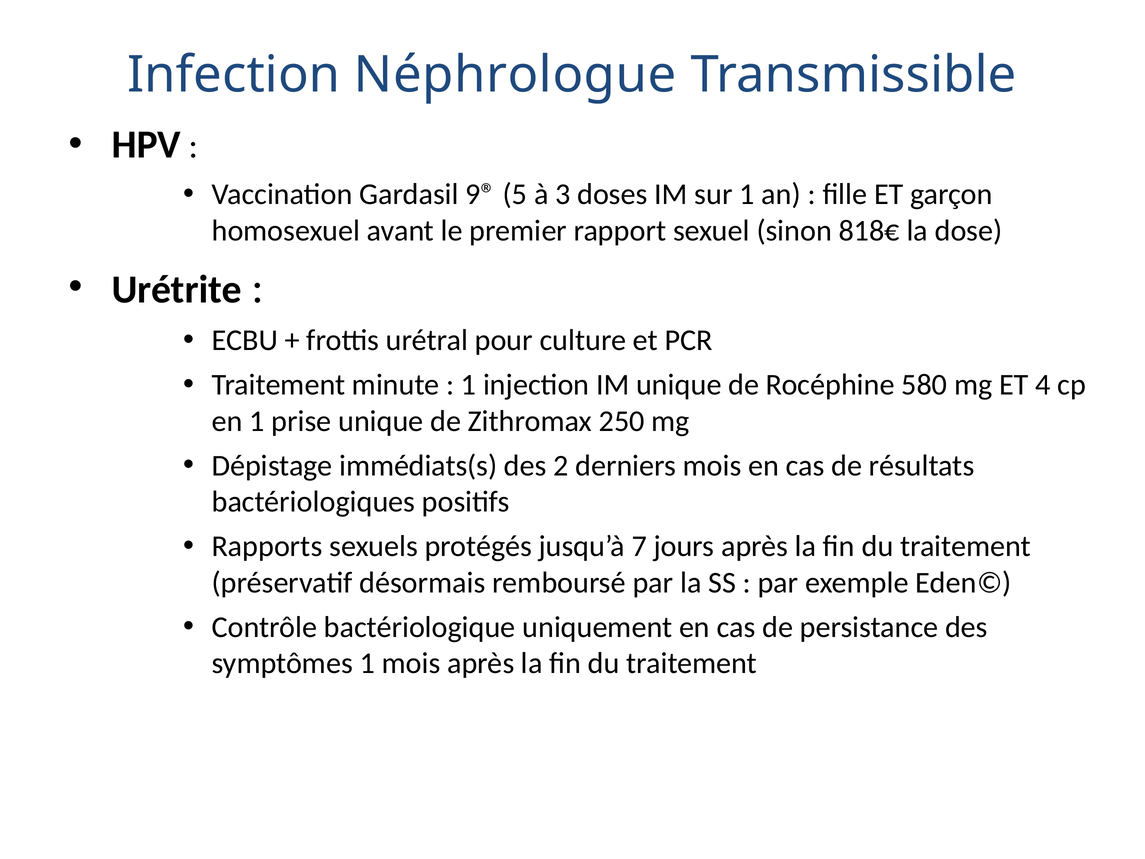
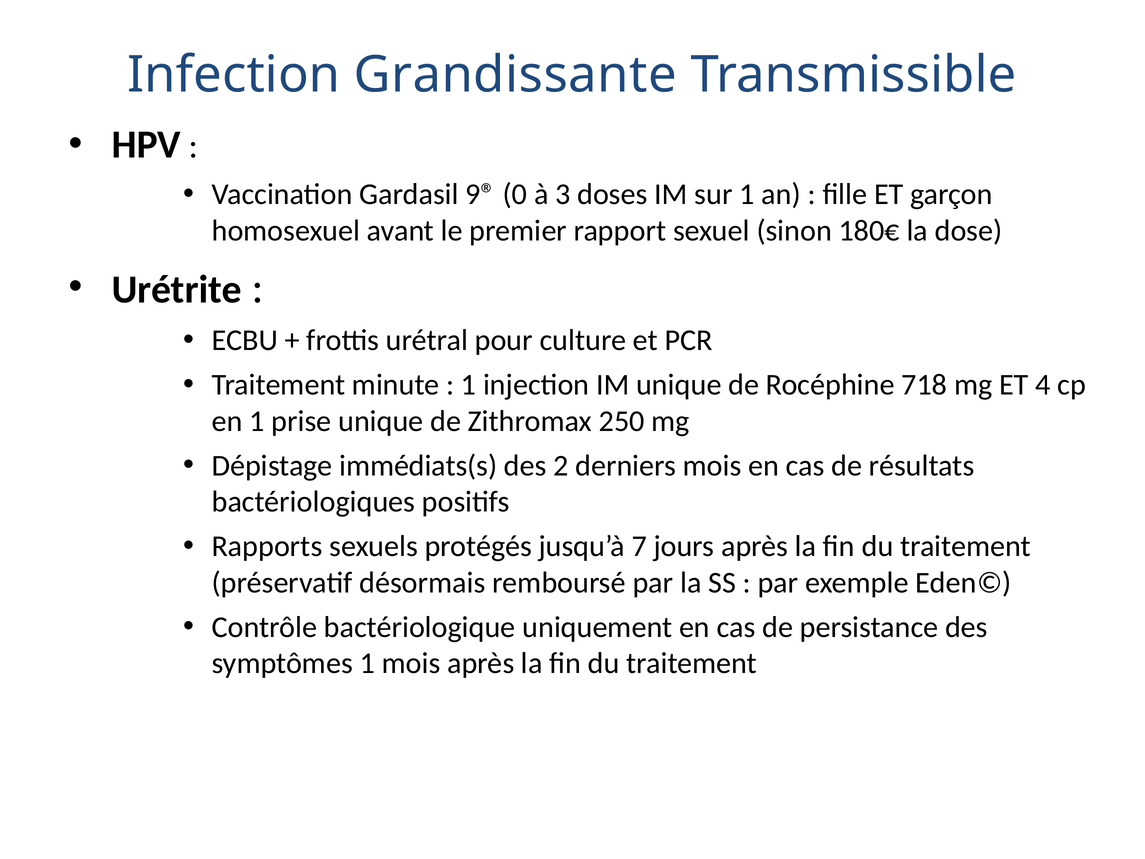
Néphrologue: Néphrologue -> Grandissante (515, 75)
5: 5 -> 0 (515, 194)
818€: 818€ -> 180€ (869, 230)
580: 580 -> 718 (924, 385)
